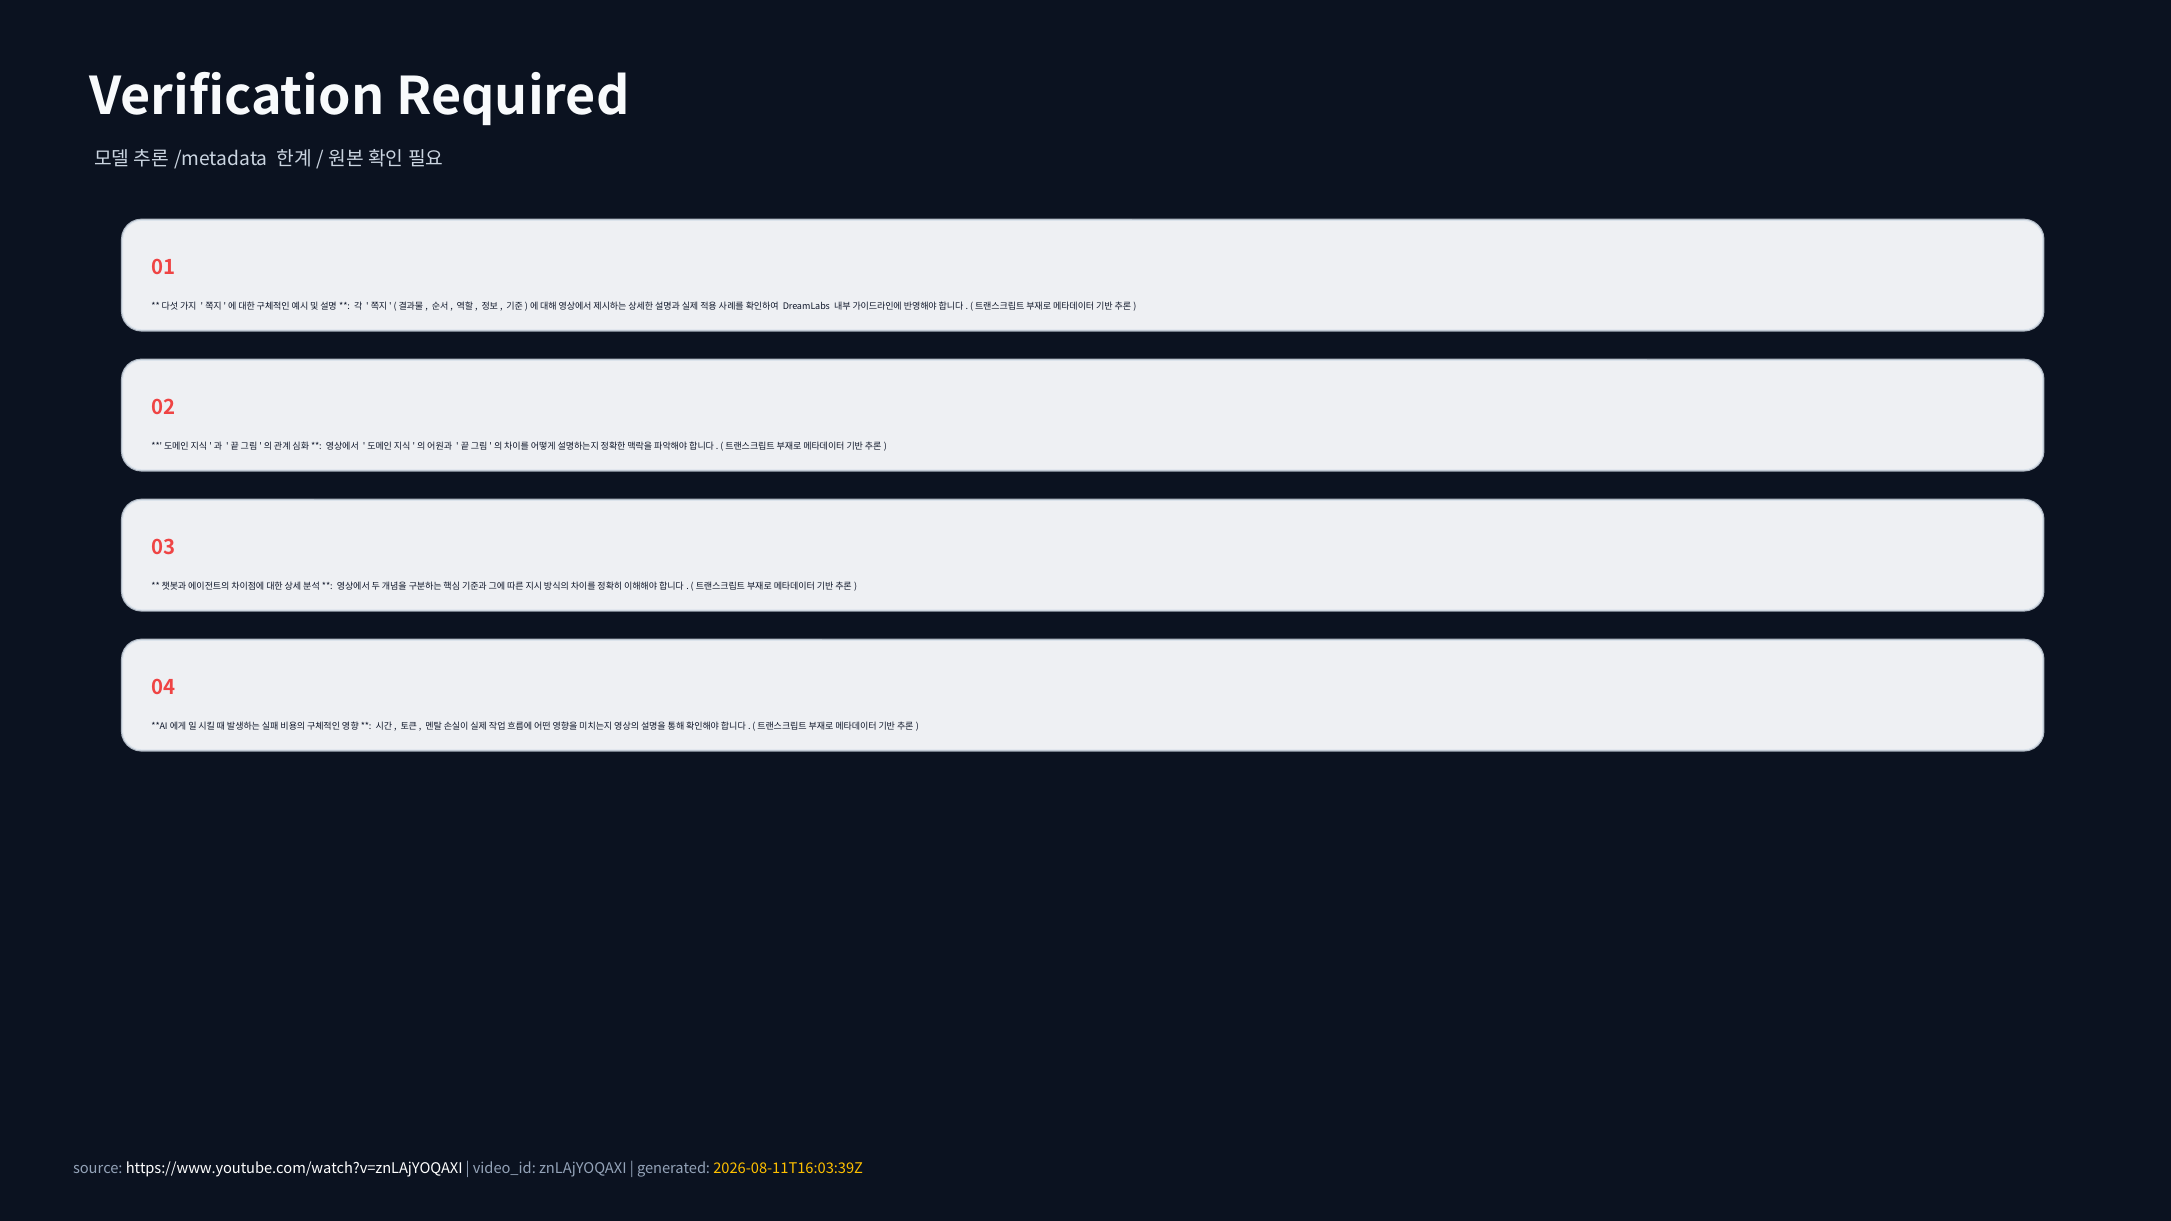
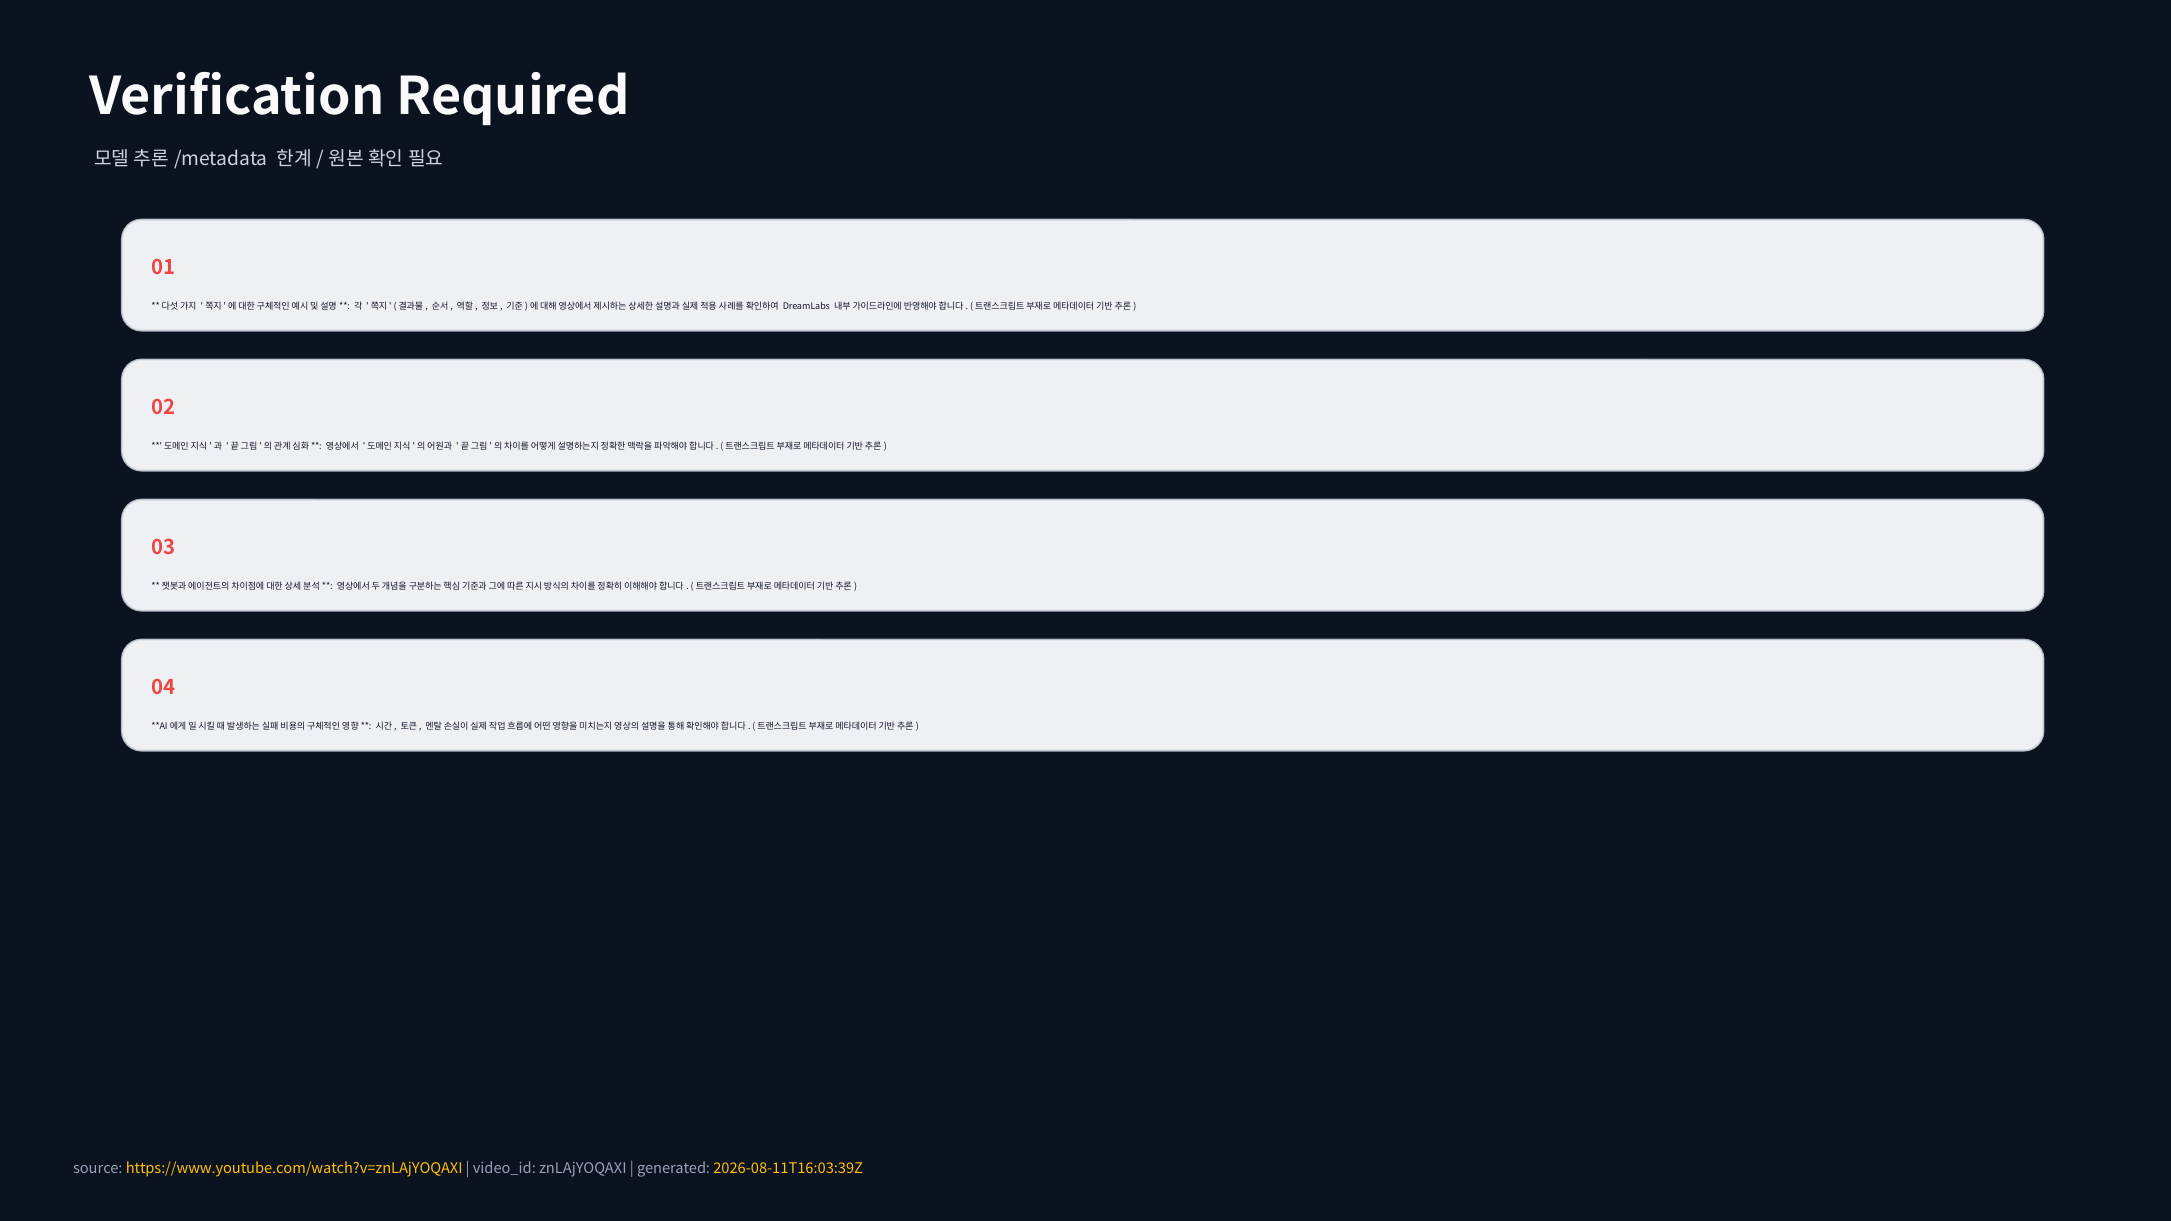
https://www.youtube.com/watch?v=znLAjYOQAXI colour: white -> yellow (294, 1169)
